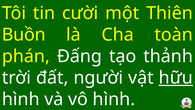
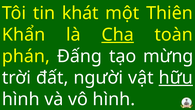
cười: cười -> khát (80, 13)
Buồn: Buồn -> Khẩn (24, 35)
Cha underline: none -> present (118, 35)
thảnh: thảnh -> mừng (168, 56)
